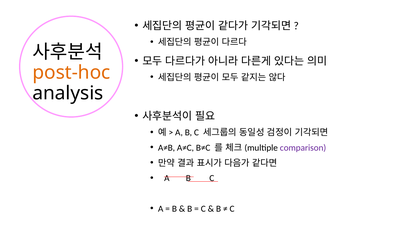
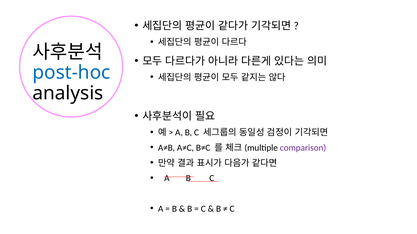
post-hoc colour: orange -> blue (71, 73)
